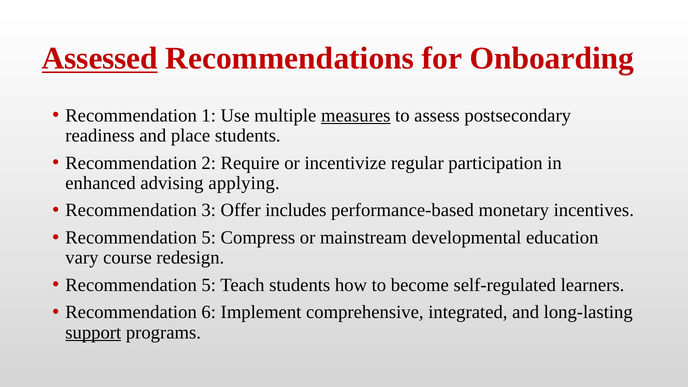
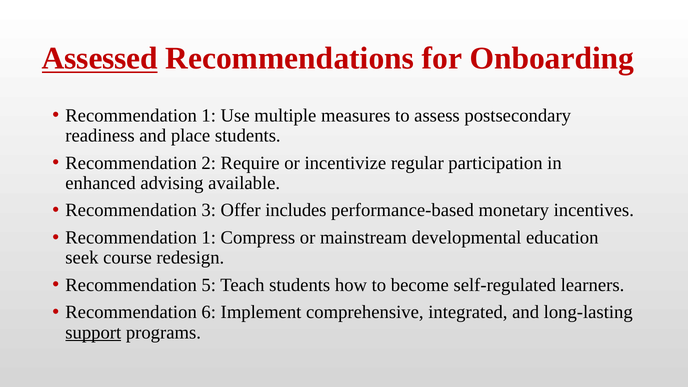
measures underline: present -> none (356, 116)
applying: applying -> available (244, 183)
5: 5 -> 1 (209, 238)
vary: vary -> seek (82, 258)
